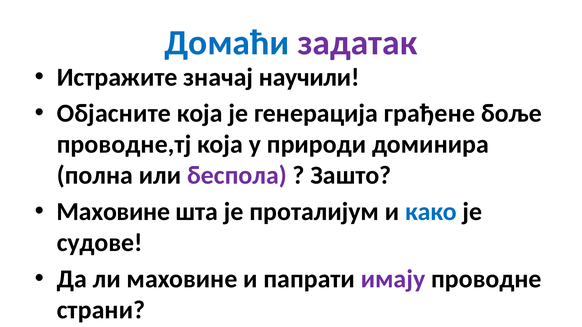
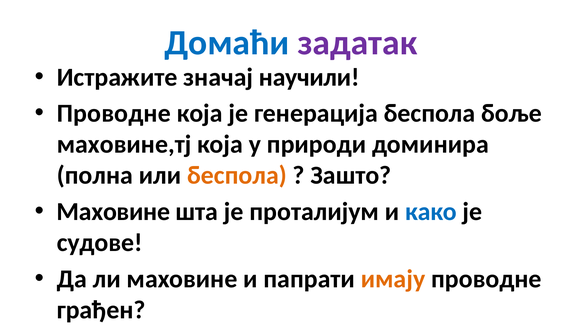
Објасните: Објасните -> Проводне (114, 113)
генерација грађене: грађене -> беспола (430, 113)
проводне,тј: проводне,тј -> маховине,тј (124, 145)
беспола colour: purple -> orange (237, 176)
имају colour: purple -> orange (393, 279)
страни: страни -> грађен (101, 310)
